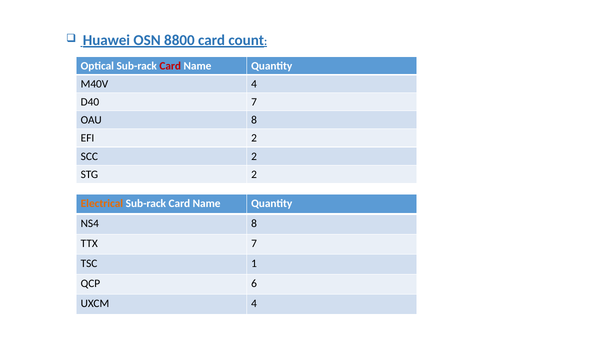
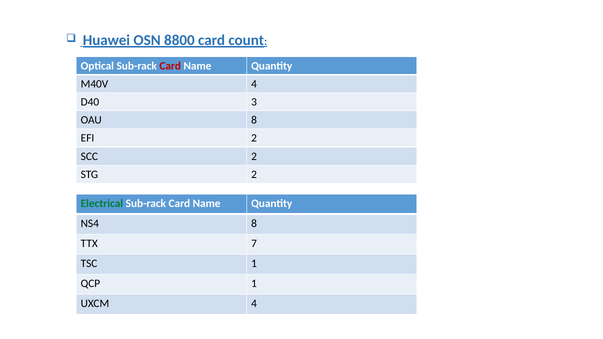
D40 7: 7 -> 3 (254, 102)
Electrical colour: orange -> green (102, 203)
QCP 6: 6 -> 1 (254, 284)
